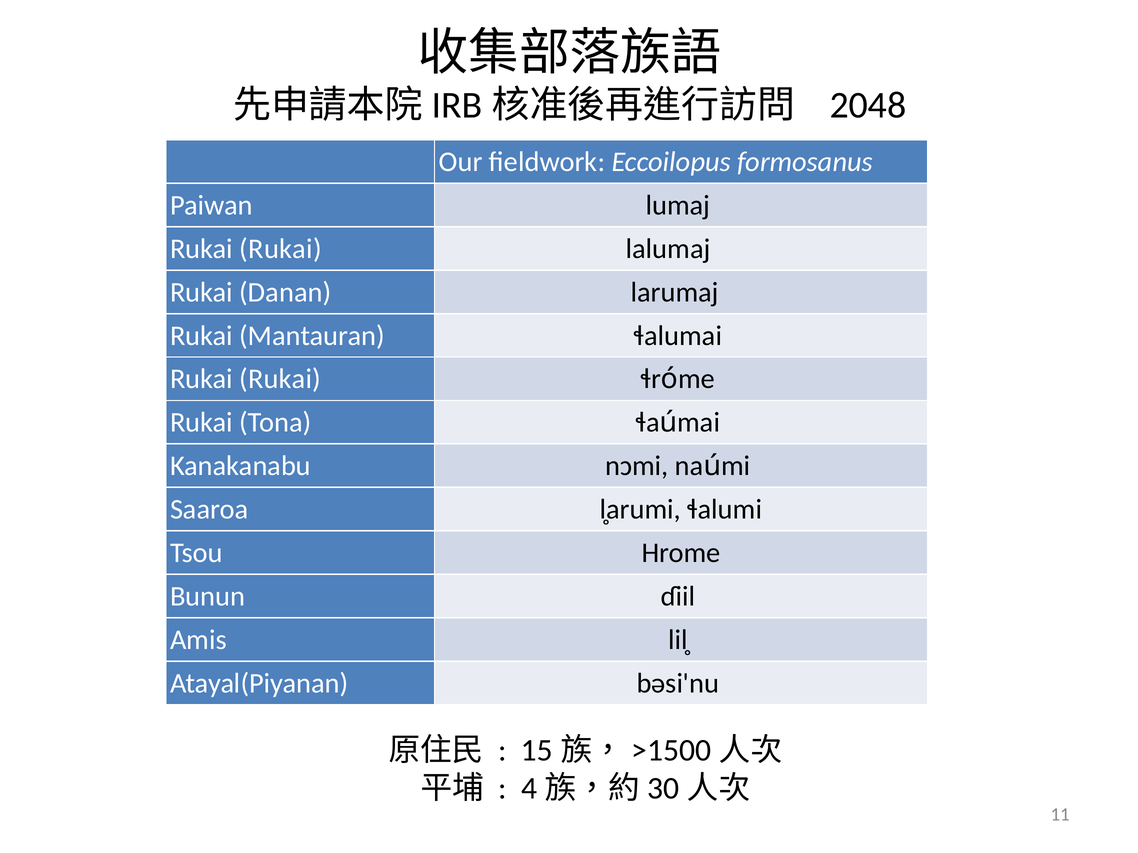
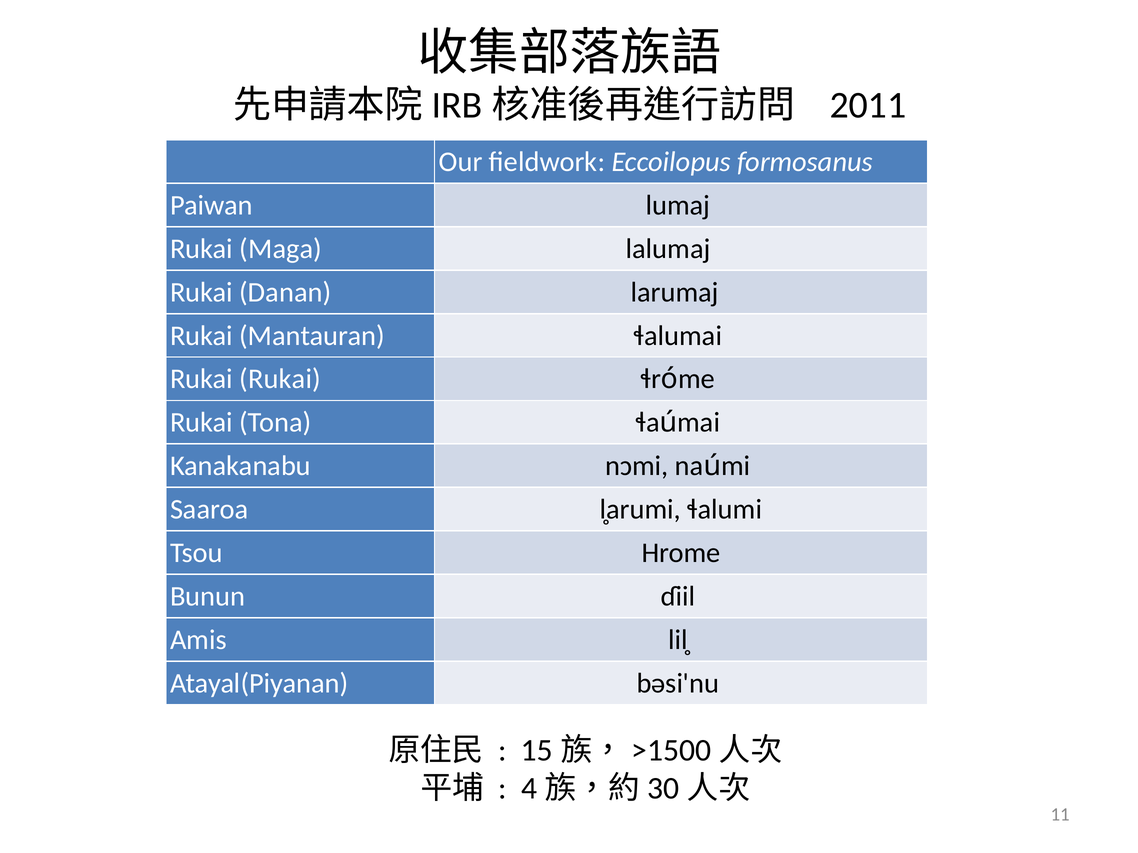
2048: 2048 -> 2011 (868, 105)
Rukai: Rukai -> Maga (281, 249)
